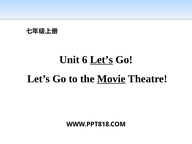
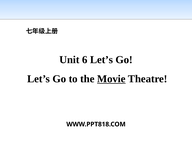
Let’s underline: present -> none (101, 60)
